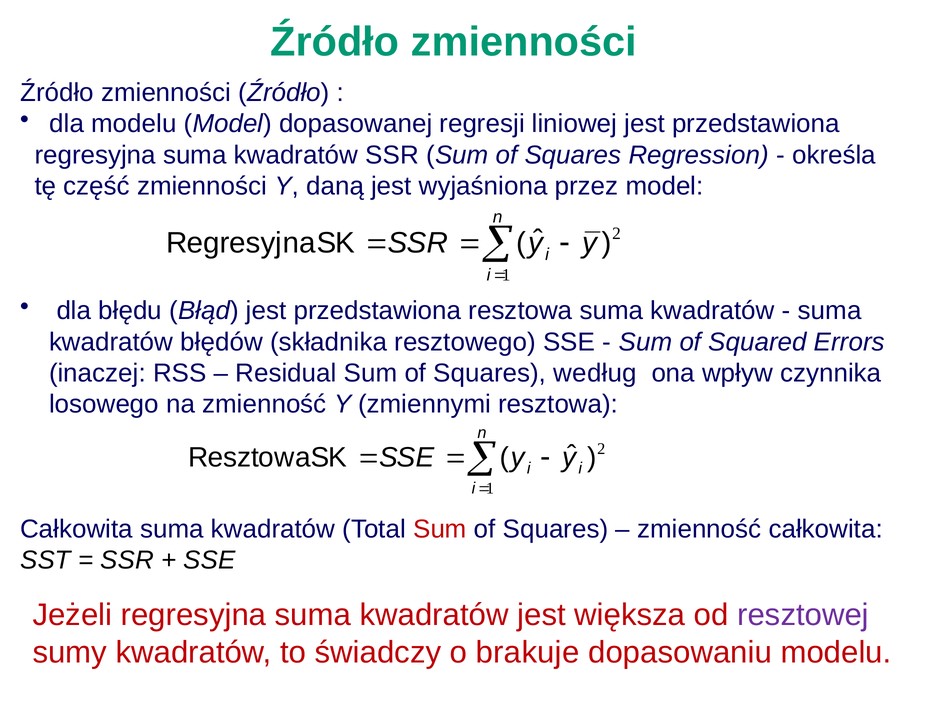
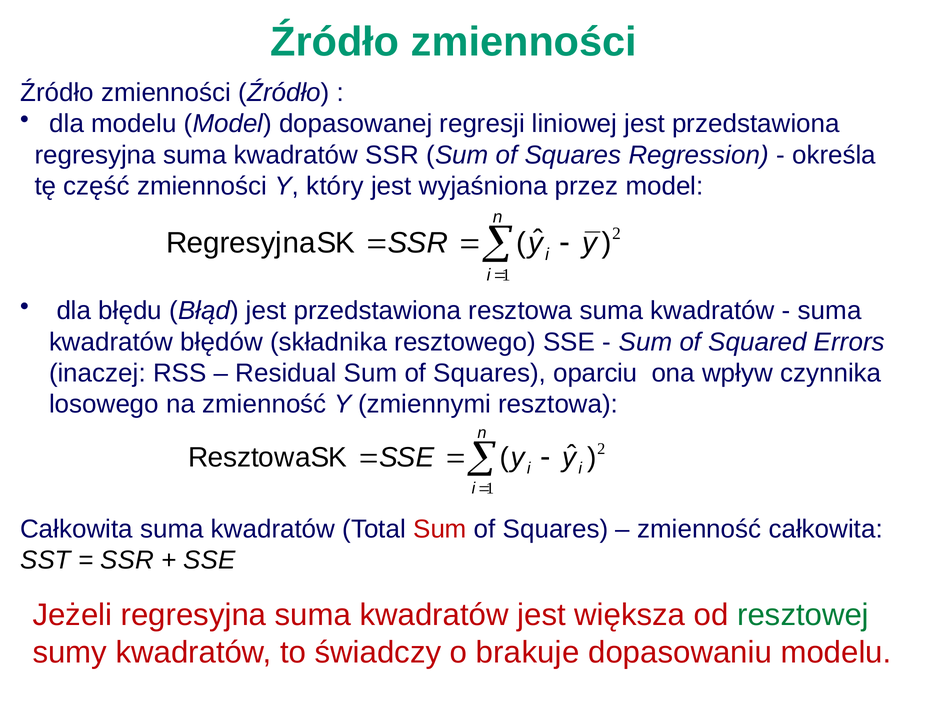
daną: daną -> który (335, 186)
według: według -> oparciu (595, 373)
resztowej colour: purple -> green (803, 615)
